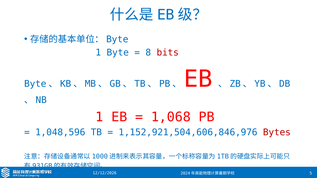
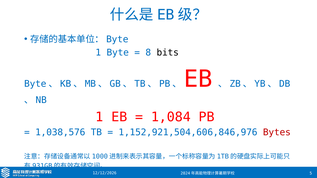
bits colour: red -> black (168, 53)
1,068: 1,068 -> 1,084 (171, 117)
1,048,596: 1,048,596 -> 1,038,576 (60, 133)
